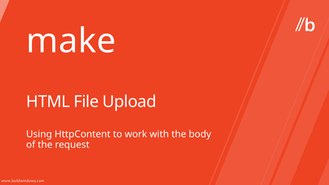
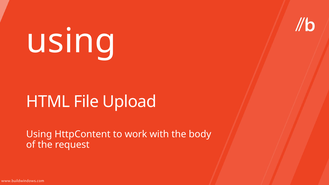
make: make -> using (71, 41)
